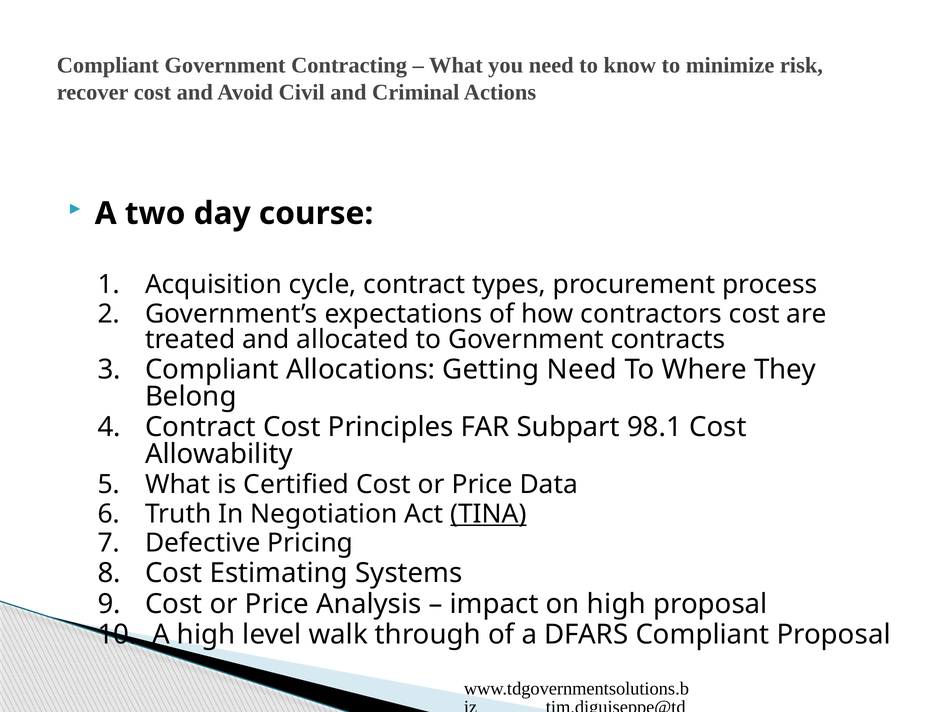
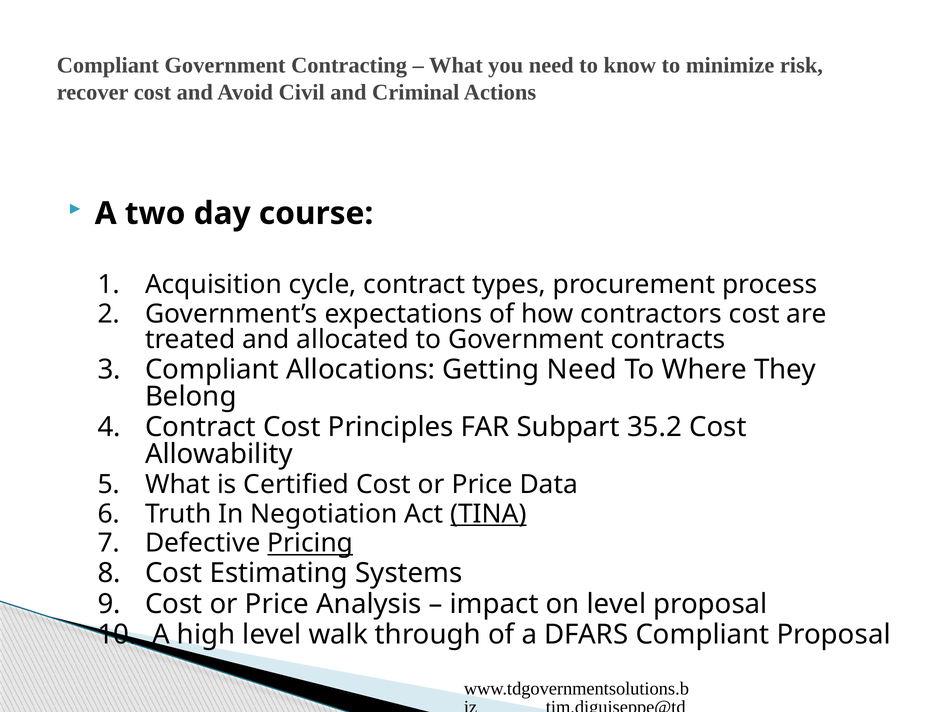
98.1: 98.1 -> 35.2 (655, 427)
Pricing underline: none -> present (310, 543)
on high: high -> level (616, 604)
